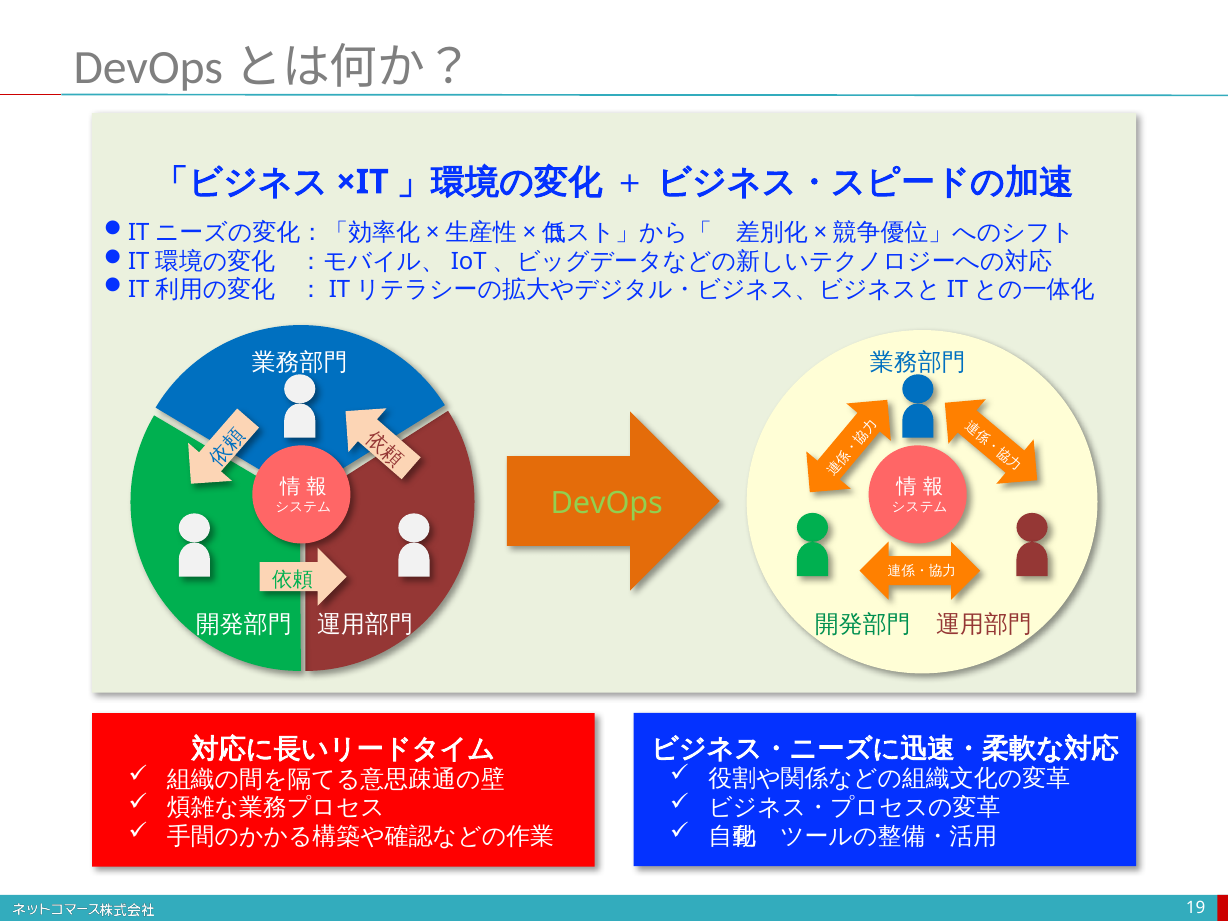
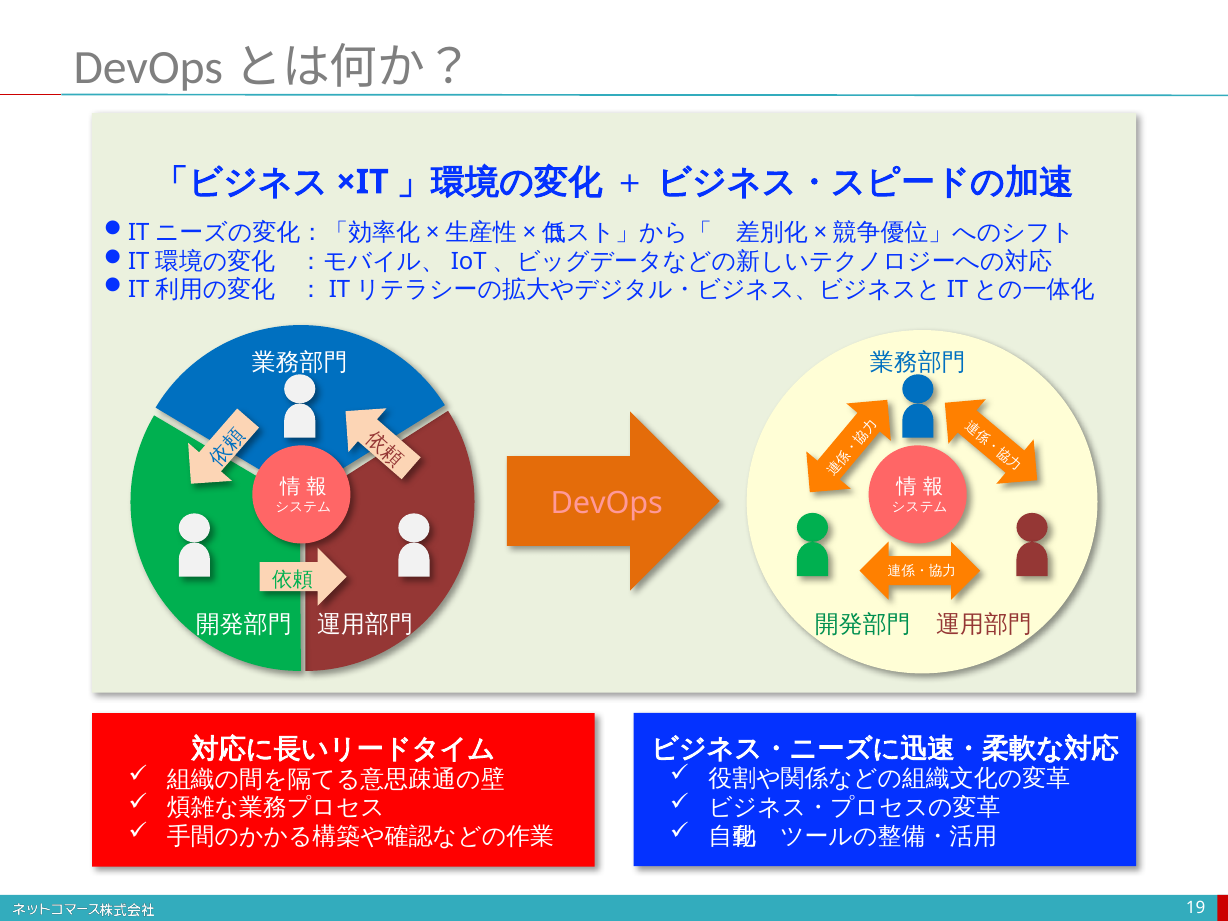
DevOps colour: light green -> pink (607, 503)
